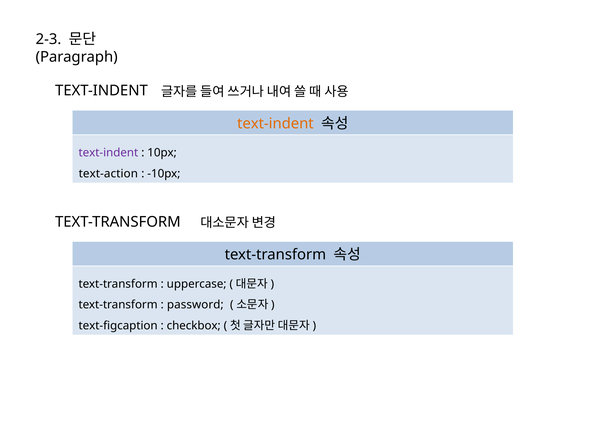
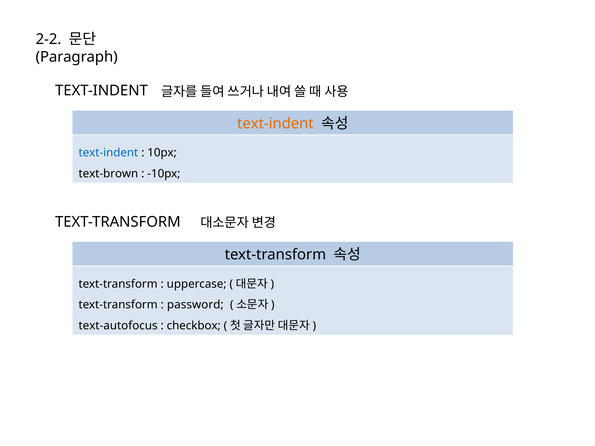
2-3: 2-3 -> 2-2 (48, 39)
text-indent colour: purple -> blue (108, 153)
text-action: text-action -> text-brown (108, 174)
text-figcaption: text-figcaption -> text-autofocus (118, 326)
